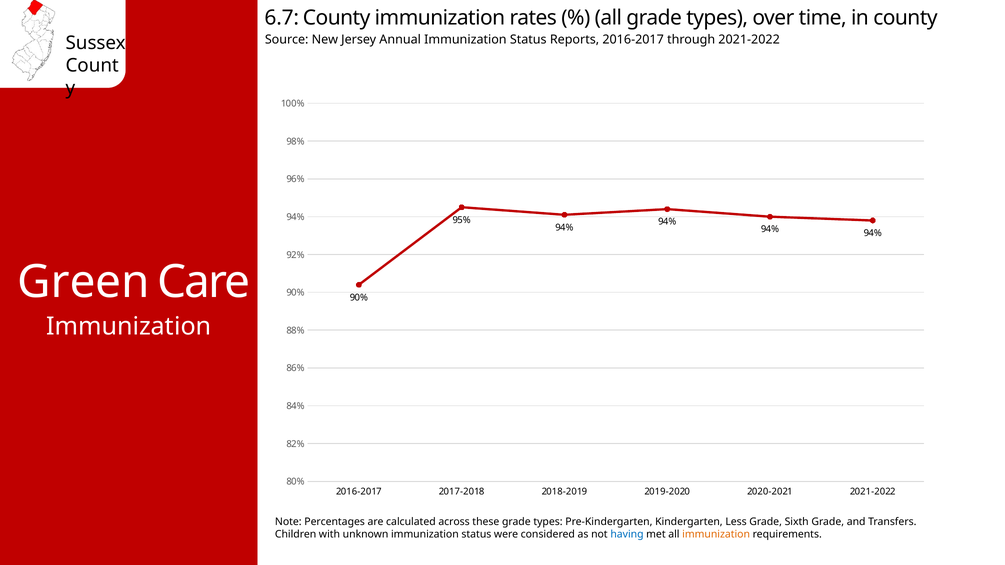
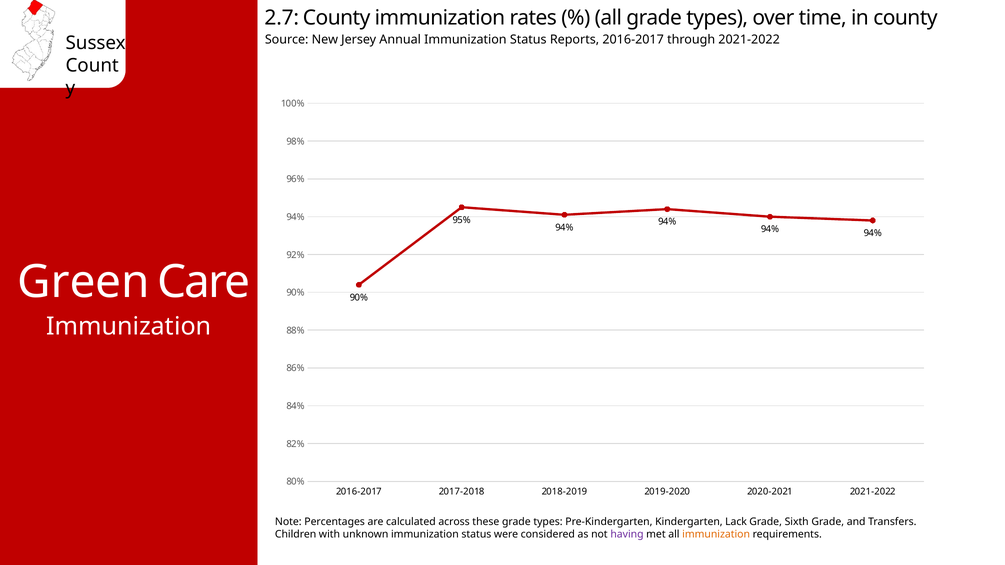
6.7: 6.7 -> 2.7 (282, 18)
Less: Less -> Lack (736, 522)
having colour: blue -> purple (627, 535)
